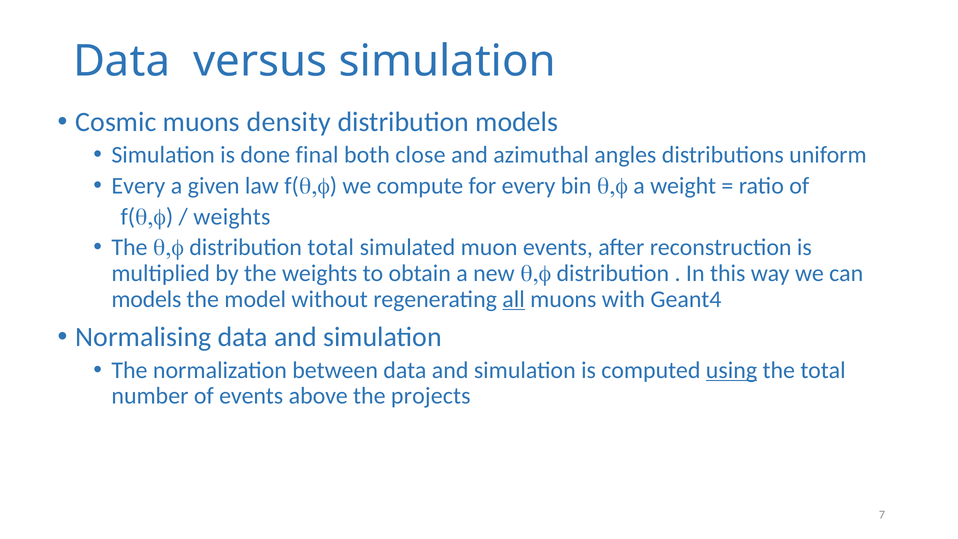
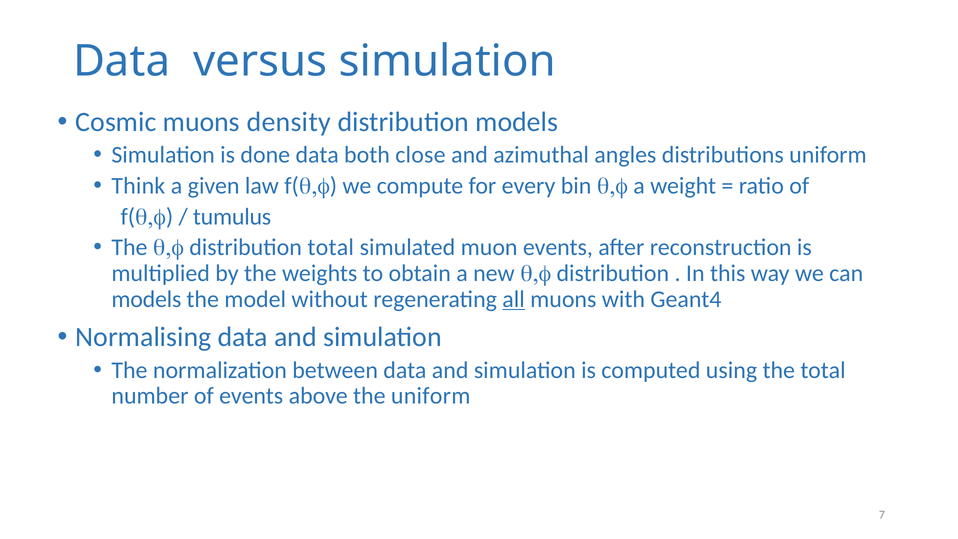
done final: final -> data (317, 155)
Every: Every -> Think (138, 186)
weights: weights -> tumulus (232, 217)
using underline: present -> none (732, 370)
the projects: projects -> uniform (431, 396)
